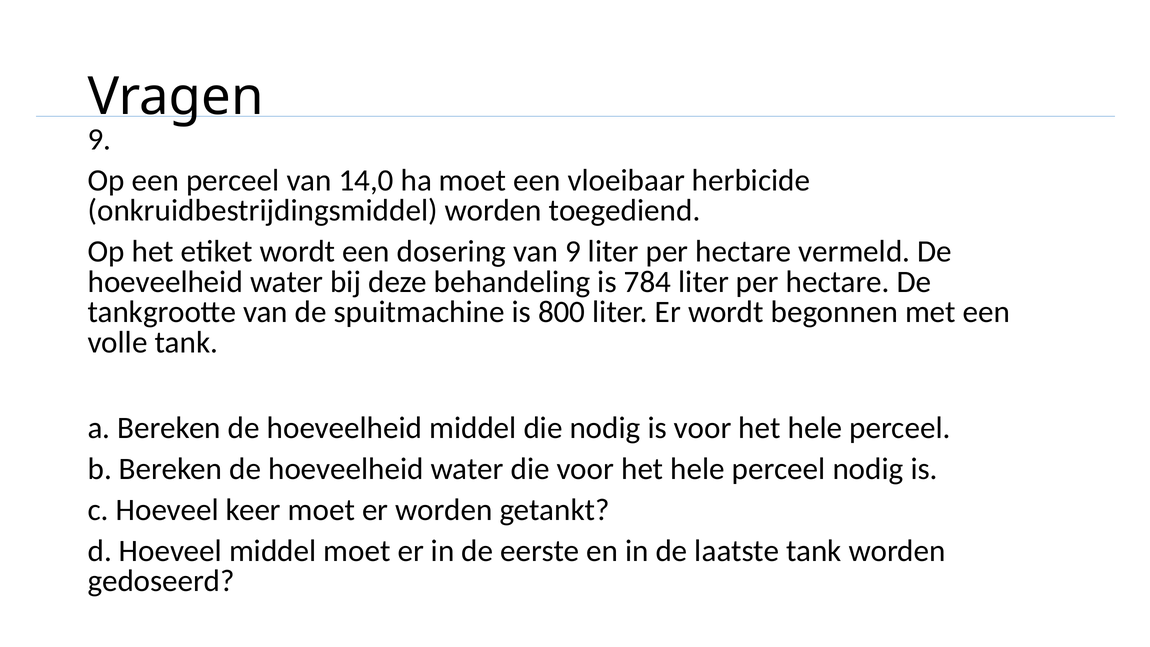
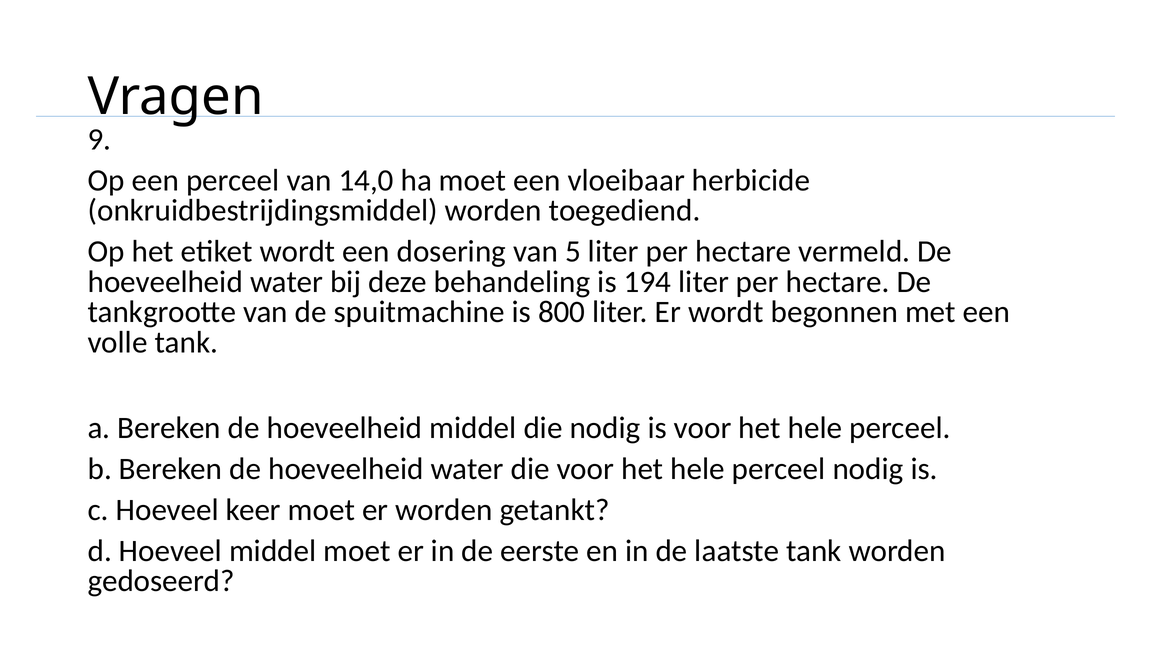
van 9: 9 -> 5 (573, 252)
784: 784 -> 194 (647, 282)
